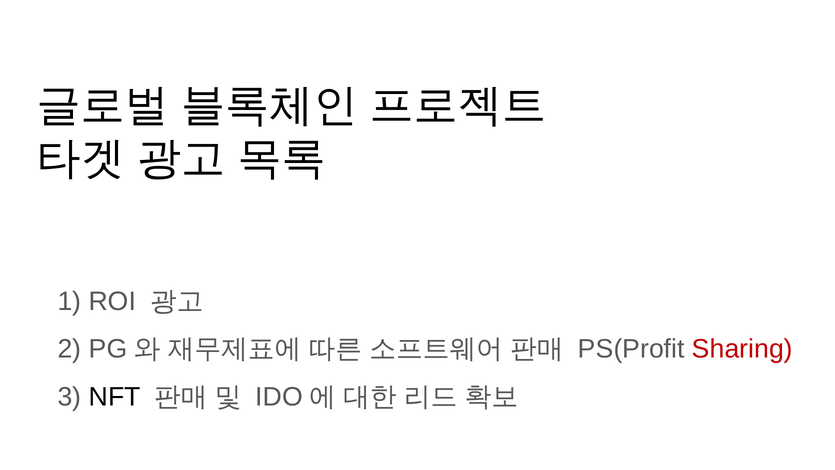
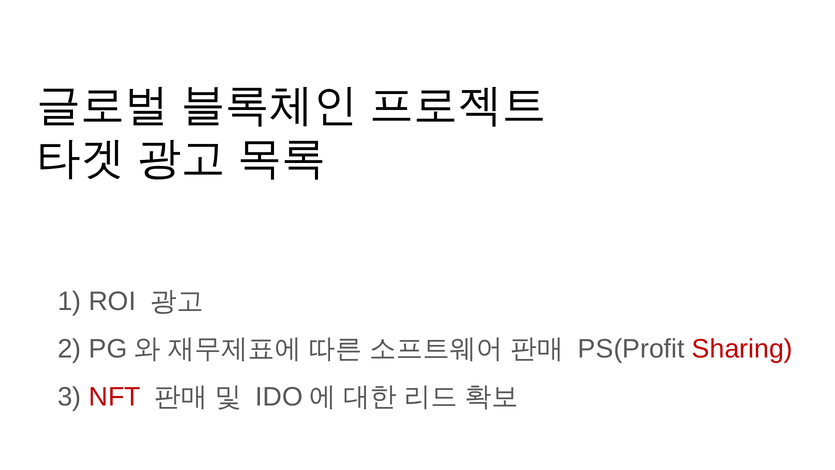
NFT colour: black -> red (115, 397)
